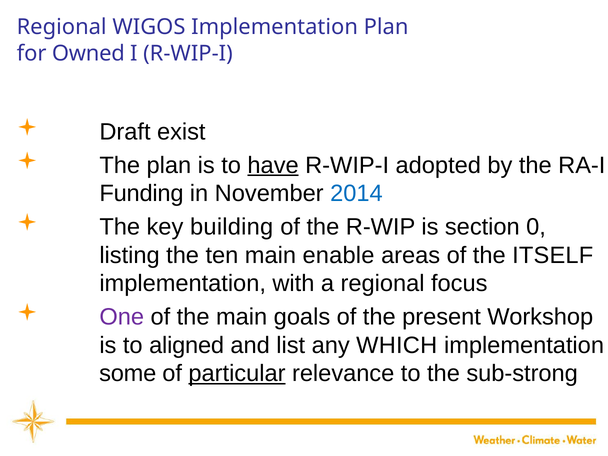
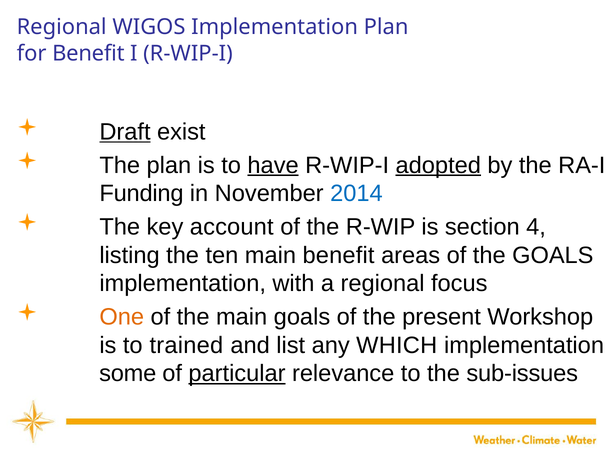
for Owned: Owned -> Benefit (88, 54)
Draft underline: none -> present (125, 132)
adopted underline: none -> present (438, 165)
building: building -> account (232, 227)
0: 0 -> 4 (536, 227)
main enable: enable -> benefit (339, 255)
the ITSELF: ITSELF -> GOALS (553, 255)
One colour: purple -> orange (122, 317)
aligned: aligned -> trained (186, 345)
sub-strong: sub-strong -> sub-issues (522, 374)
